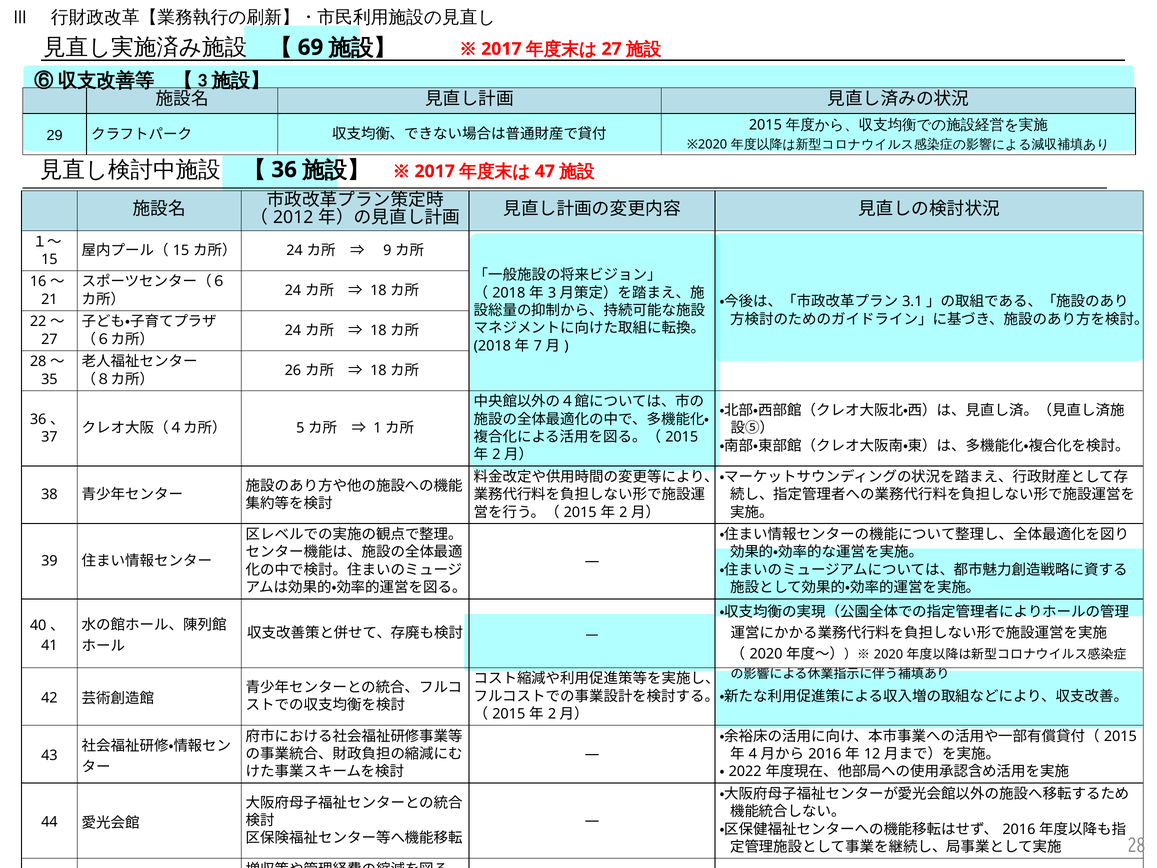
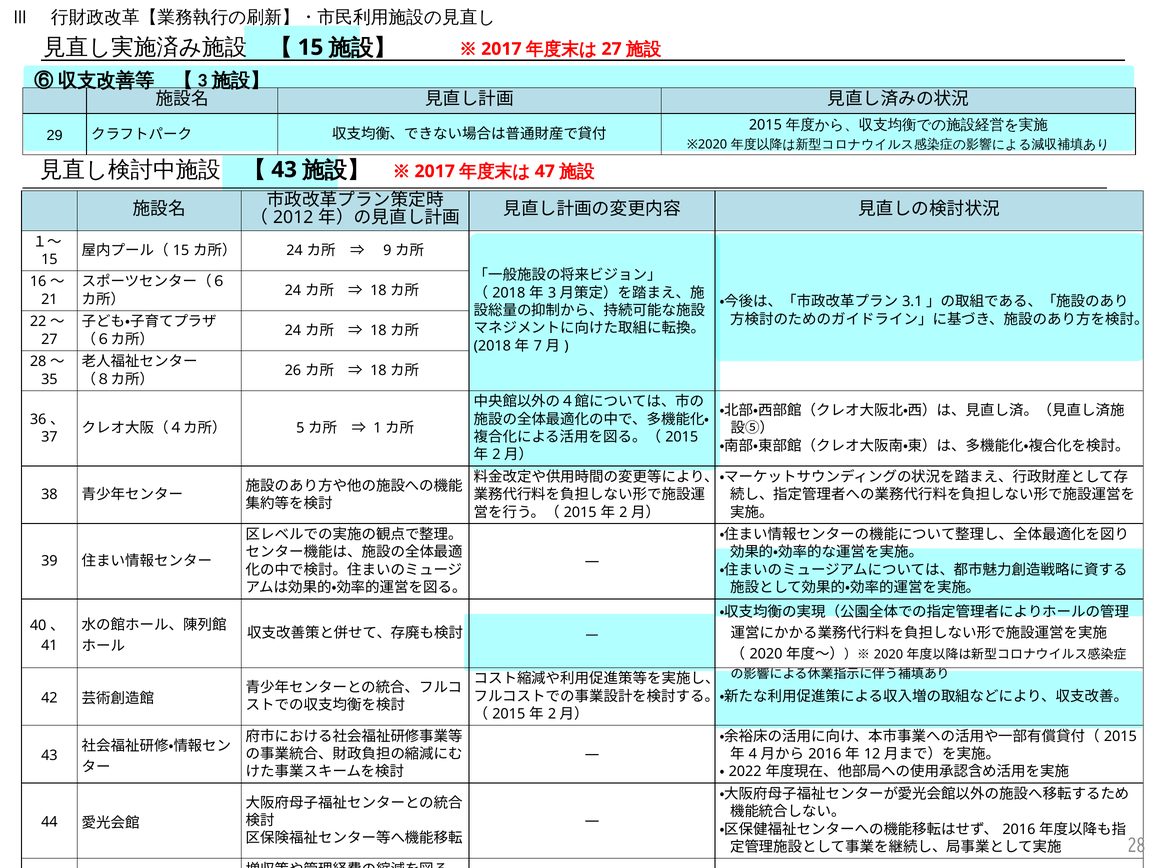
69: 69 -> 15 (311, 47)
36: 36 -> 43 (284, 170)
